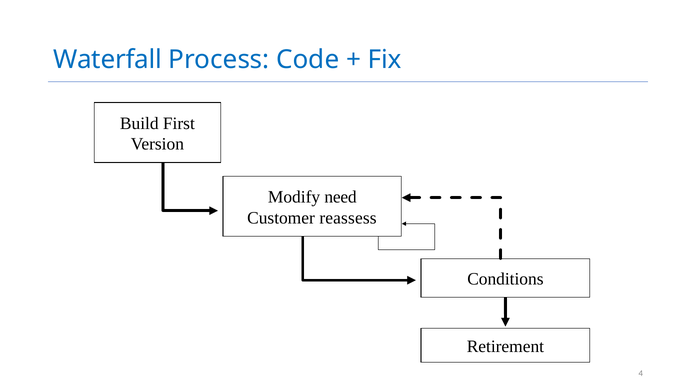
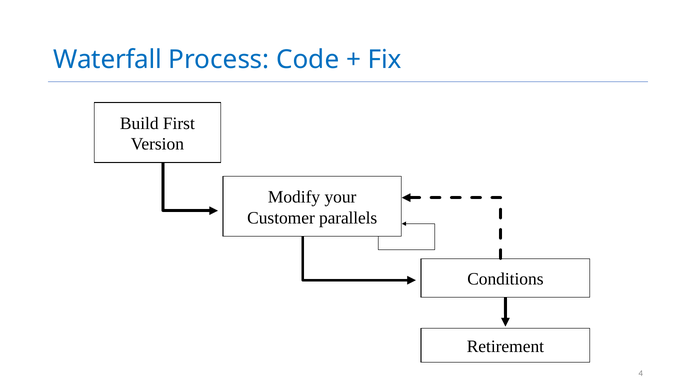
need: need -> your (340, 197)
reassess: reassess -> parallels (348, 218)
